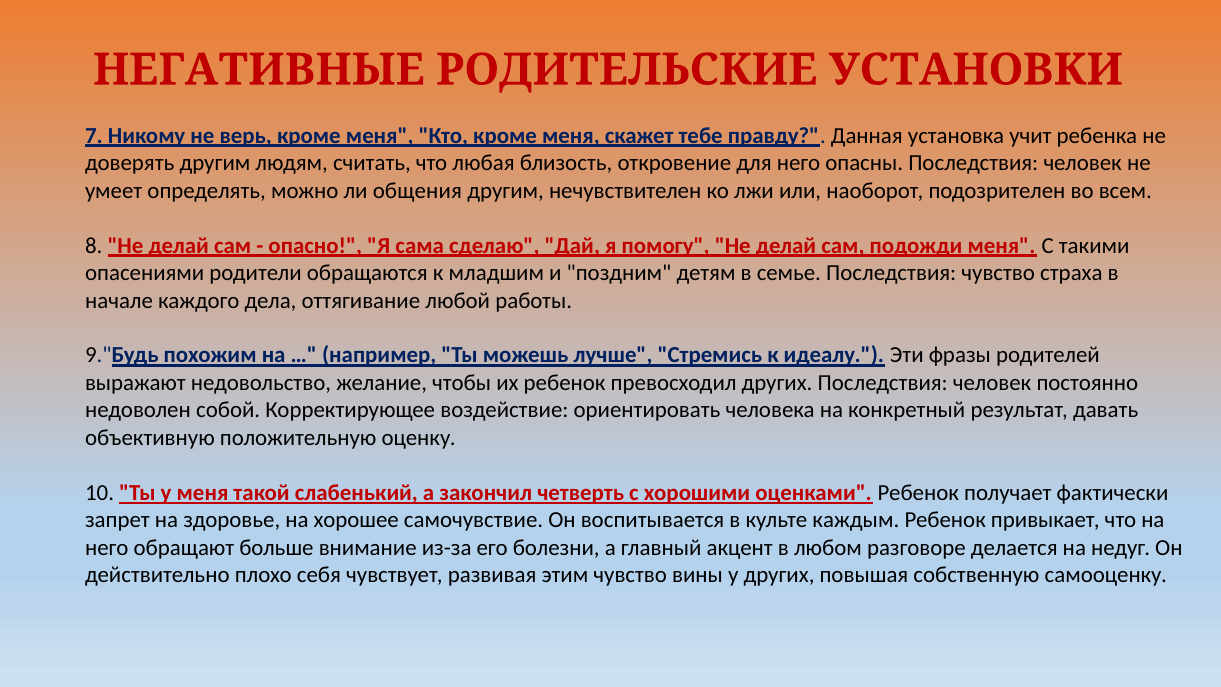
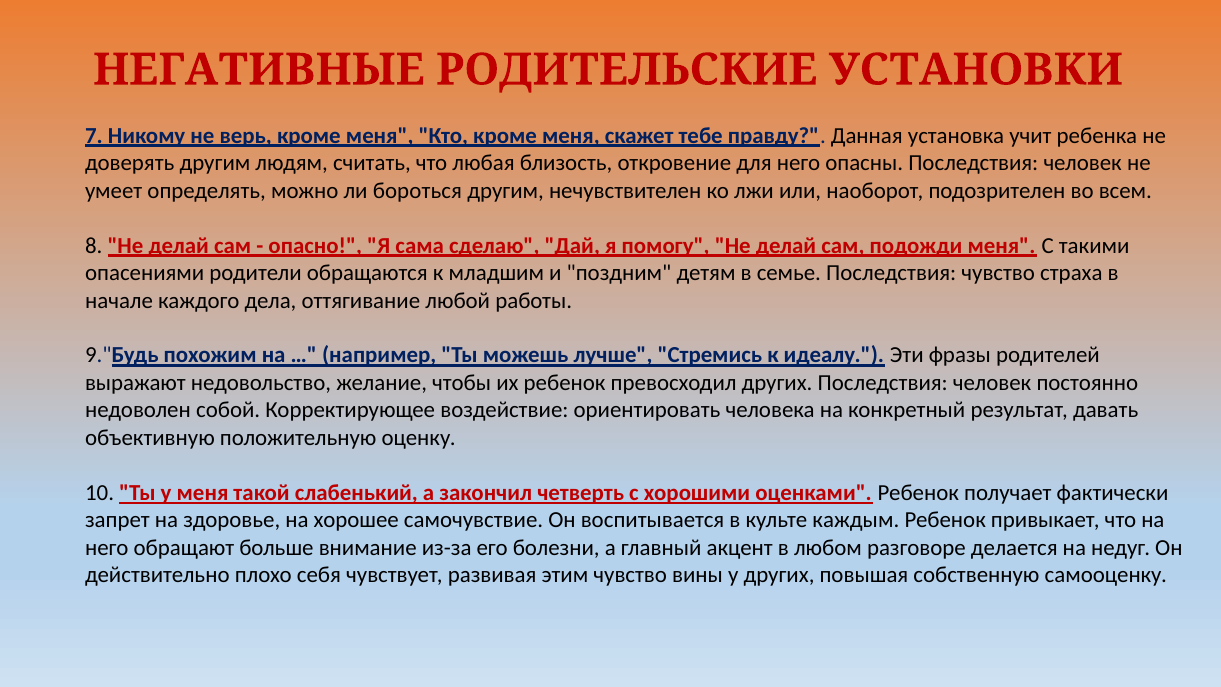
общения: общения -> бороться (417, 190)
